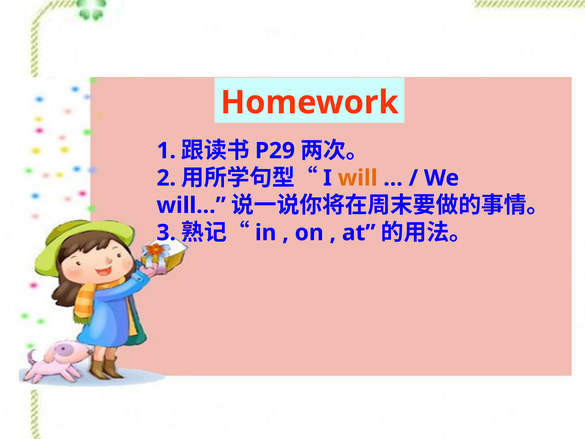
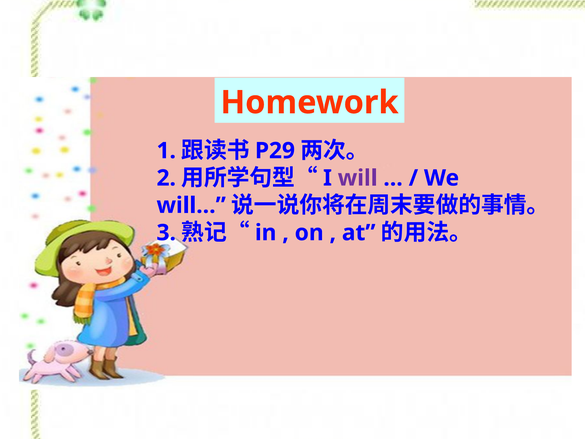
will colour: orange -> purple (358, 178)
